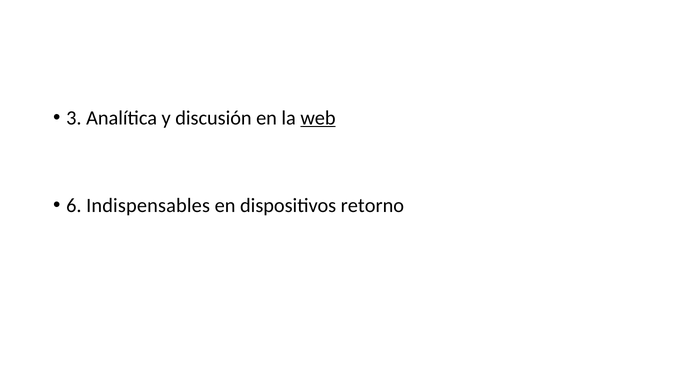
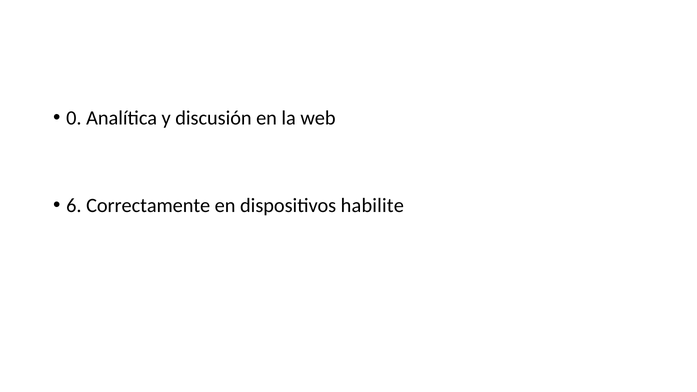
3: 3 -> 0 (74, 118)
web underline: present -> none (318, 118)
Indispensables: Indispensables -> Correctamente (148, 206)
retorno: retorno -> habilite (372, 206)
